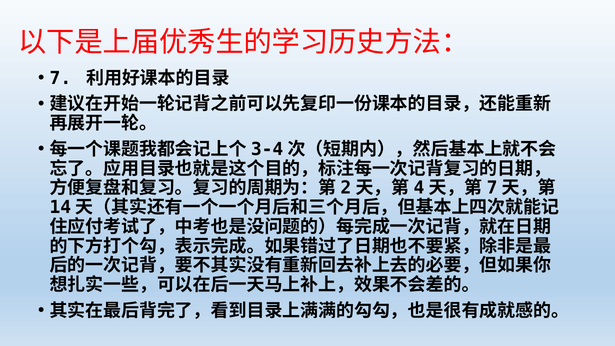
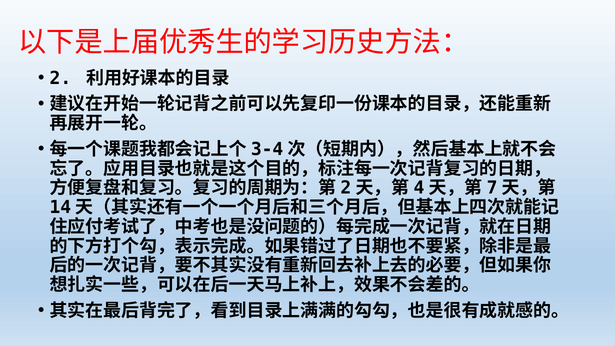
7: 7 -> 2 (60, 78)
